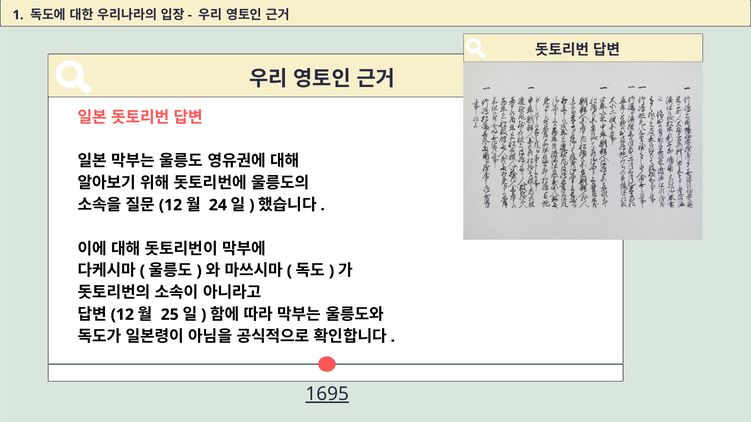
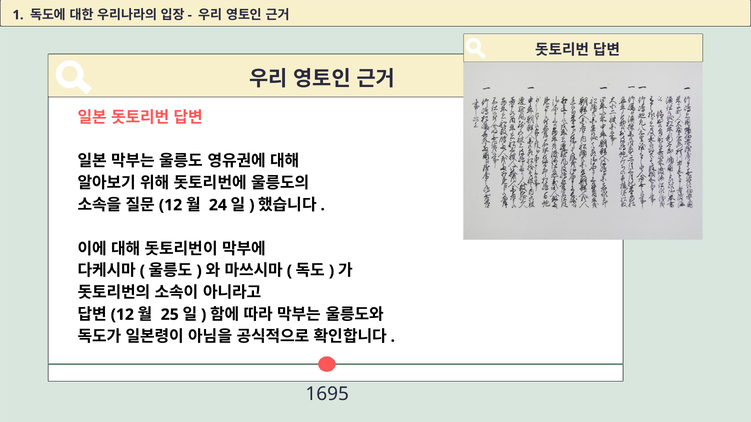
1695 underline: present -> none (327, 394)
